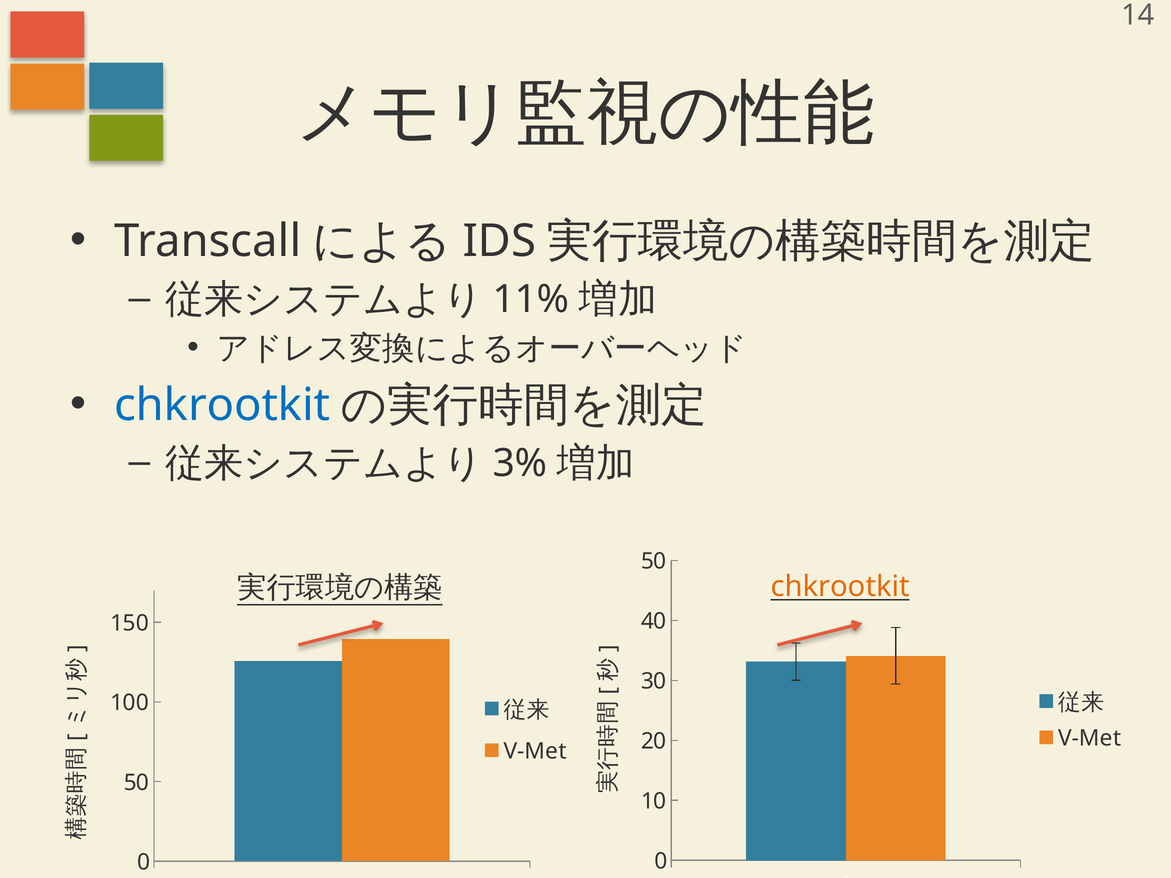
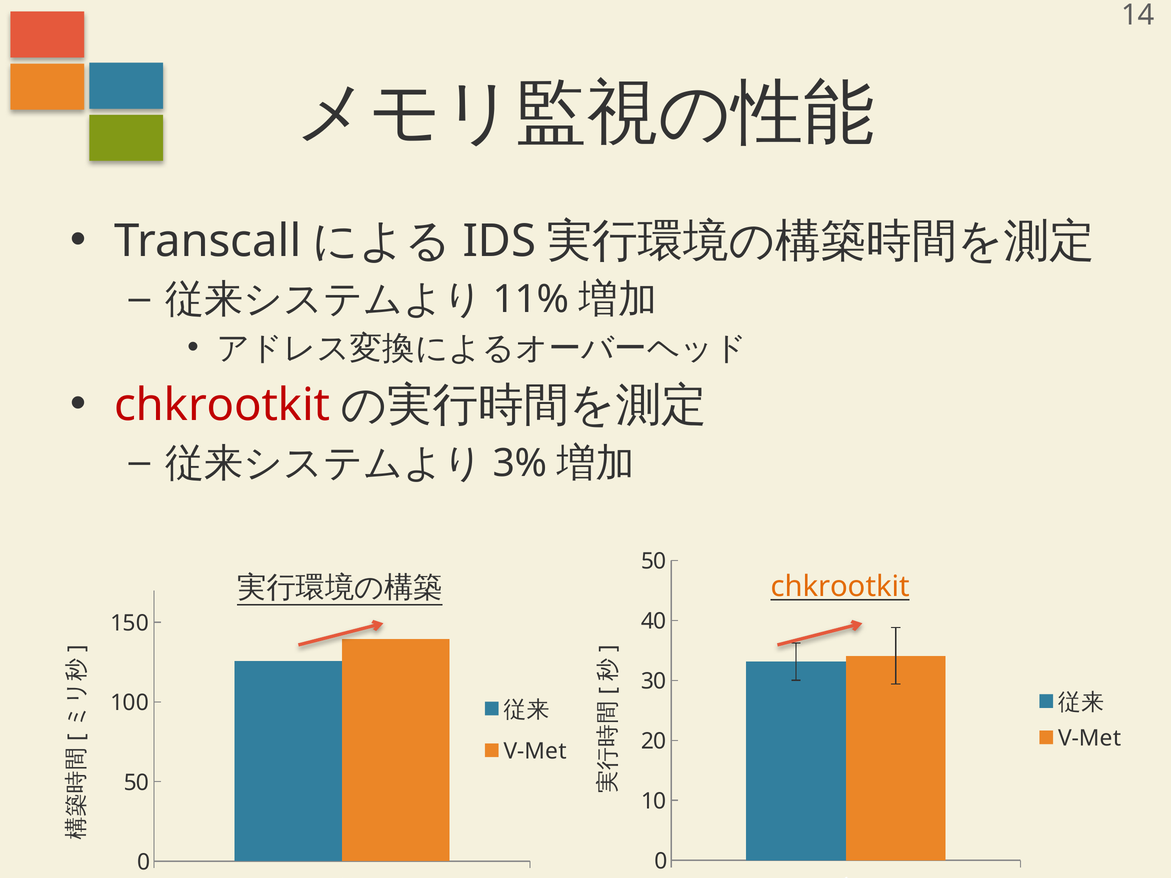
chkrootkit colour: blue -> red (222, 405)
